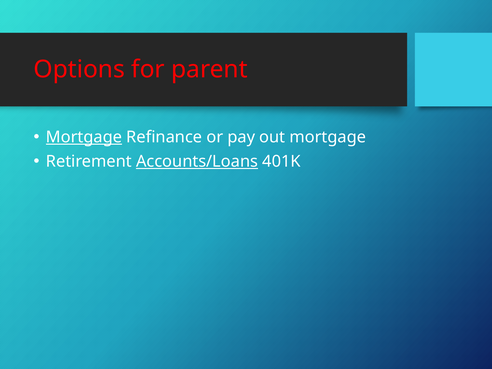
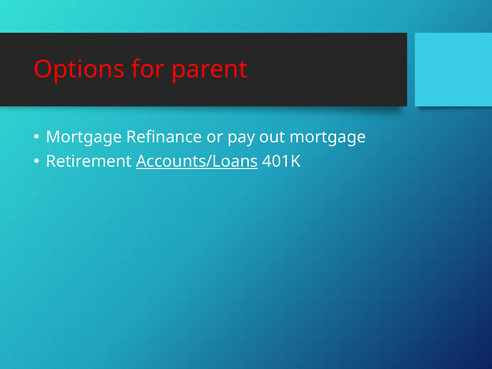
Mortgage underline: present -> none (84, 137)
